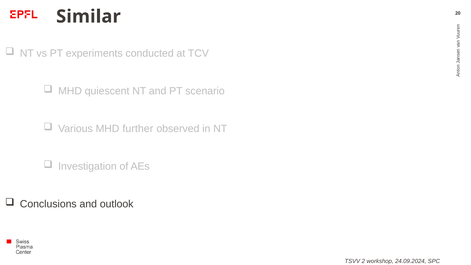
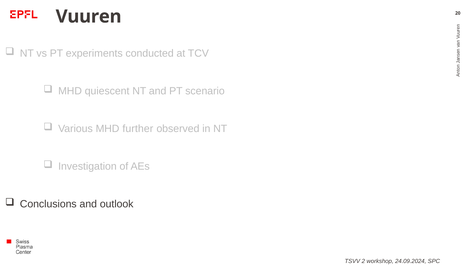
Similar: Similar -> Vuuren (89, 17)
